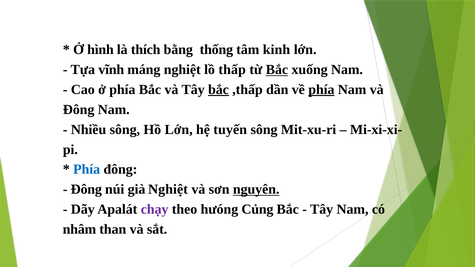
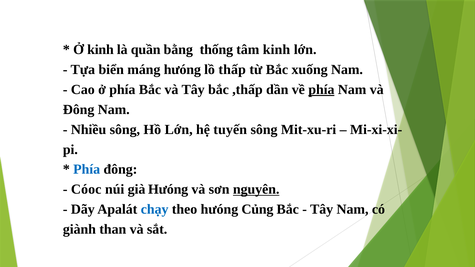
Ở hình: hình -> kinh (100, 50)
thích: thích -> quần (146, 50)
vĩnh: vĩnh -> biển (111, 70)
máng nghiệt: nghiệt -> hưóng (182, 70)
Bắc underline: present -> none (277, 70)
bắc underline: present -> none (218, 90)
Đông: Đông -> Cóoc (86, 189)
già Nghiệt: Nghiệt -> Hưóng (168, 189)
chạy colour: purple -> blue (155, 209)
nhâm: nhâm -> giành (79, 229)
